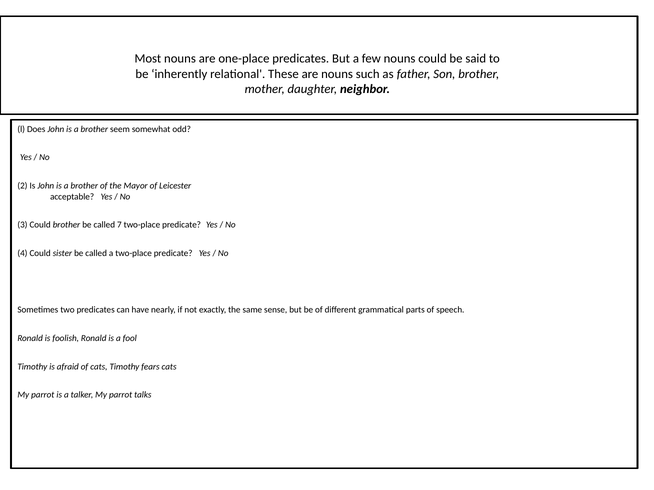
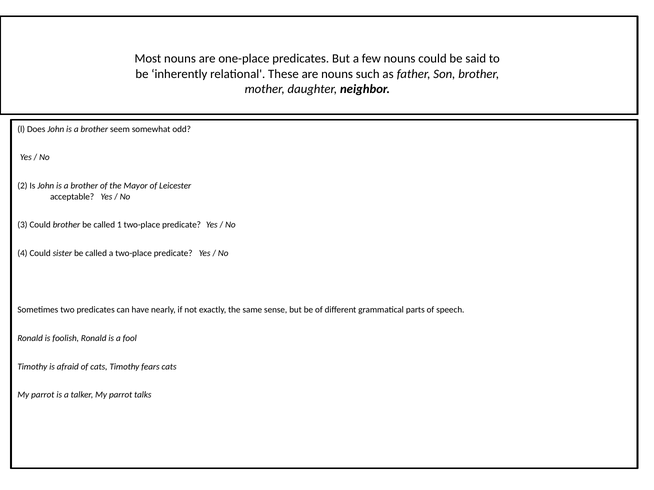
7: 7 -> 1 (119, 225)
